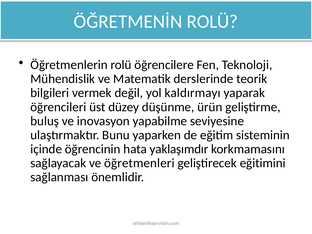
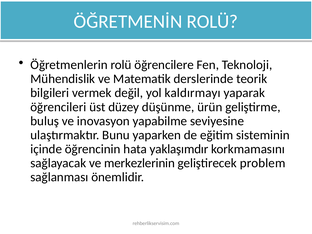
öğretmenleri: öğretmenleri -> merkezlerinin (139, 163)
eğitimini: eğitimini -> problem (263, 163)
